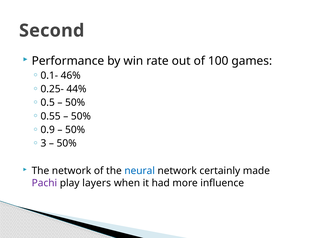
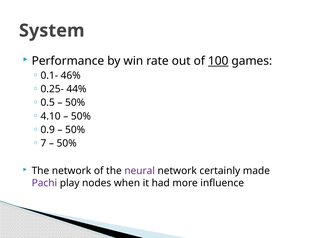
Second: Second -> System (52, 31)
100 underline: none -> present (218, 61)
0.55: 0.55 -> 4.10 (51, 116)
3: 3 -> 7 (43, 143)
neural colour: blue -> purple (140, 171)
layers: layers -> nodes (97, 183)
